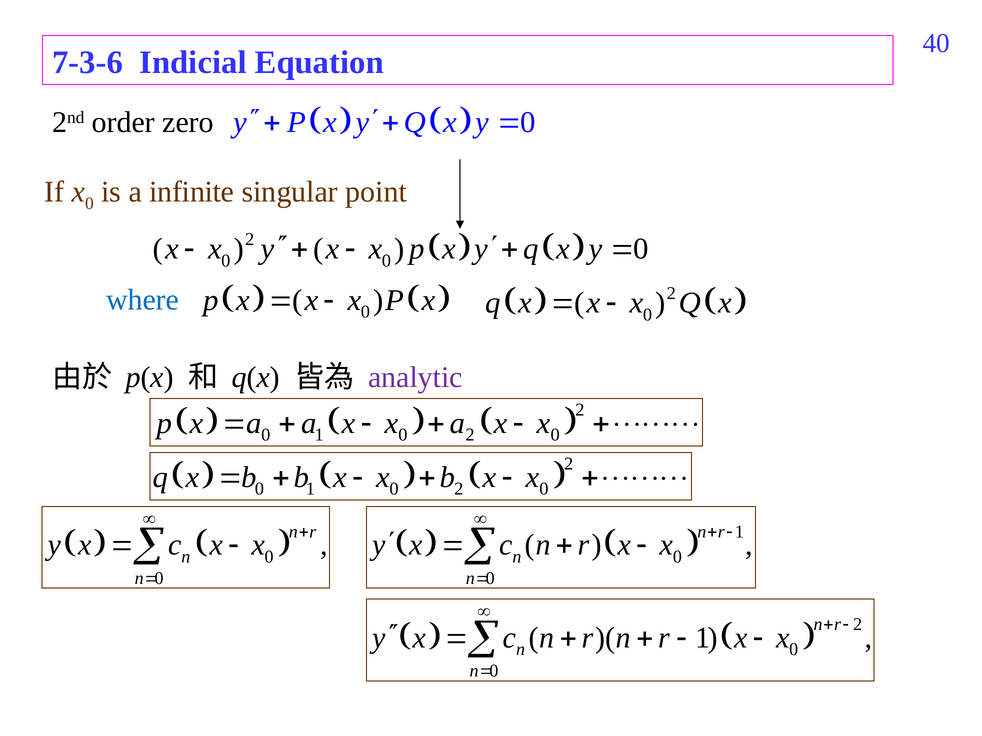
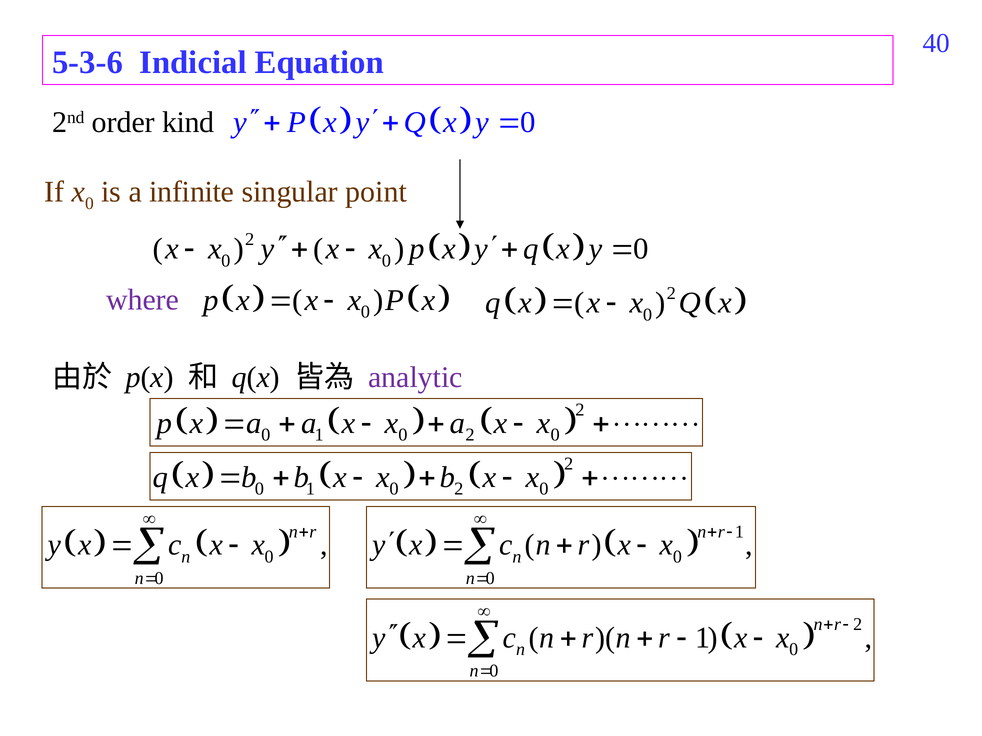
7-3-6: 7-3-6 -> 5-3-6 (88, 63)
zero: zero -> kind (188, 122)
where colour: blue -> purple (143, 300)
